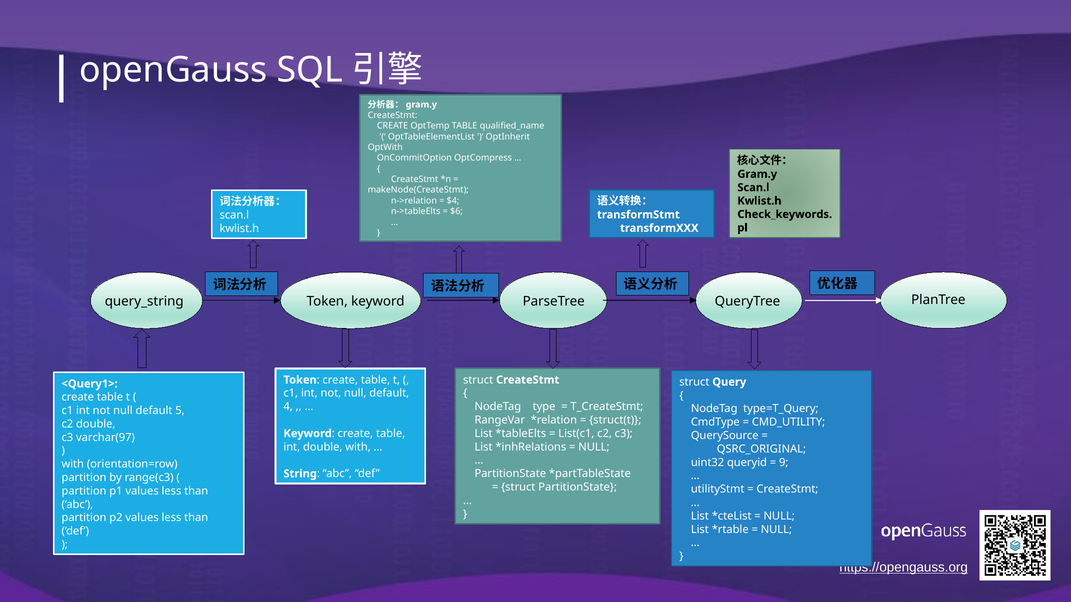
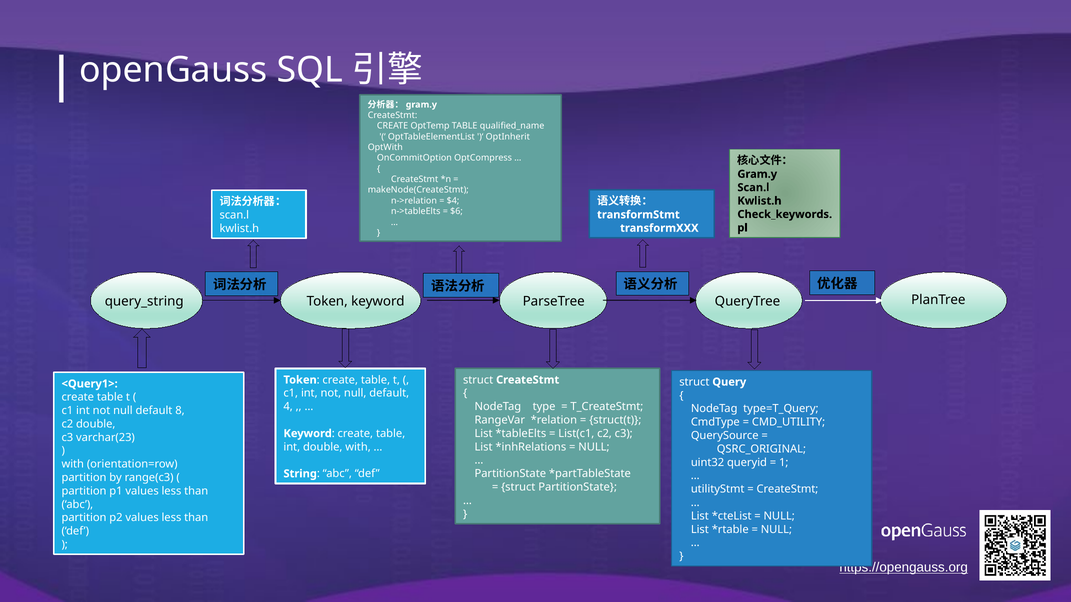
5: 5 -> 8 (180, 411)
varchar(97: varchar(97 -> varchar(23 (105, 438)
9: 9 -> 1 (784, 463)
